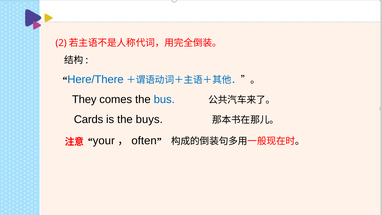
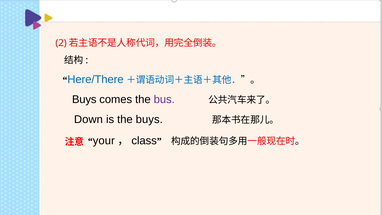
They: They -> Buys (84, 99)
bus colour: blue -> purple (164, 99)
Cards: Cards -> Down (88, 119)
often: often -> class (144, 141)
